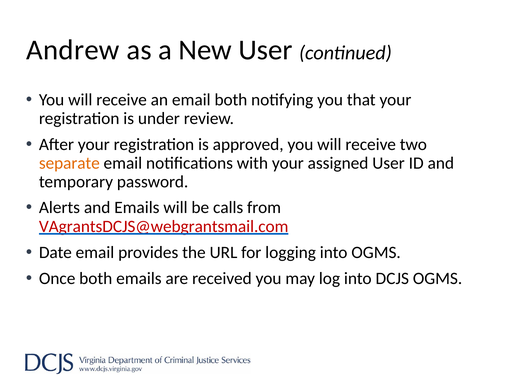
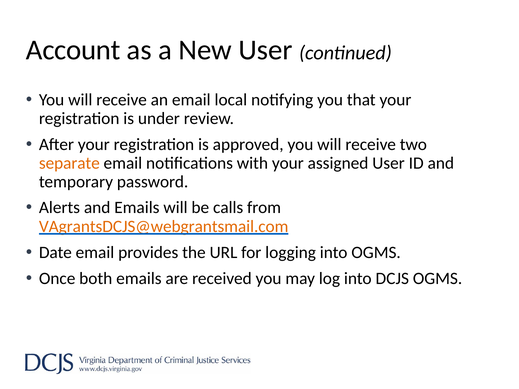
Andrew: Andrew -> Account (73, 50)
email both: both -> local (231, 100)
VAgrantsDCJS@webgrantsmail.com colour: red -> orange (164, 227)
